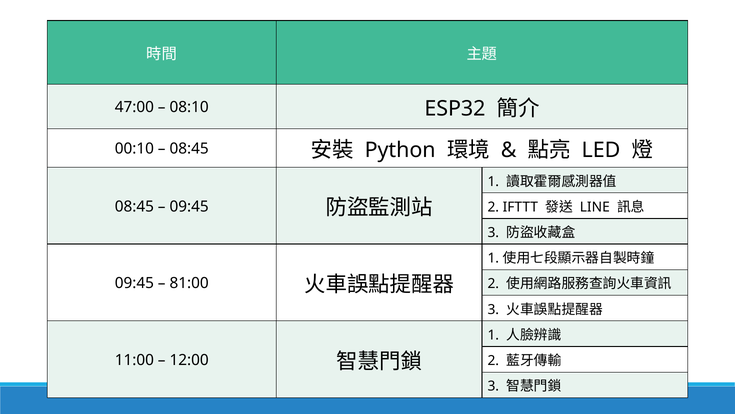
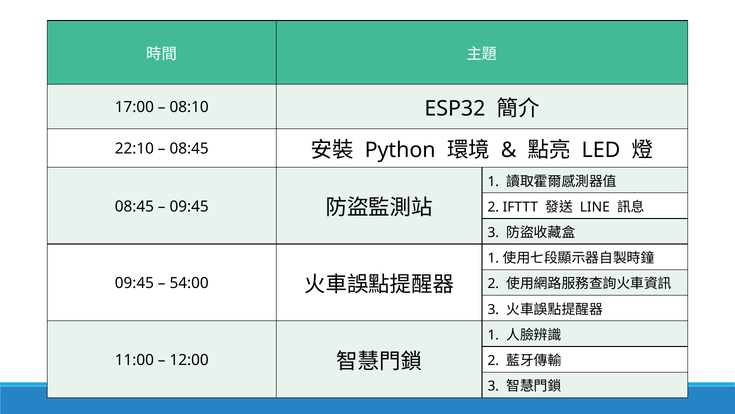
47:00: 47:00 -> 17:00 (134, 107)
00:10: 00:10 -> 22:10 (134, 149)
81:00: 81:00 -> 54:00 (189, 283)
